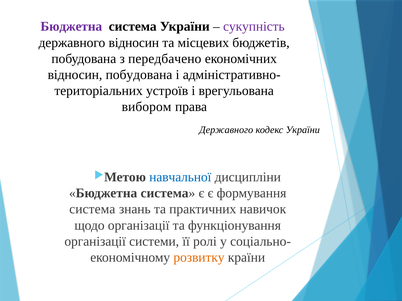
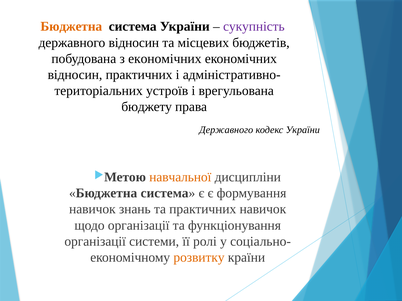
Бюджетна colour: purple -> orange (71, 27)
з передбачено: передбачено -> економічних (165, 59)
відносин побудована: побудована -> практичних (139, 75)
вибором: вибором -> бюджету (147, 107)
навчальної colour: blue -> orange (180, 177)
система: система -> навичок (92, 210)
